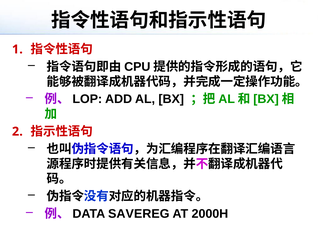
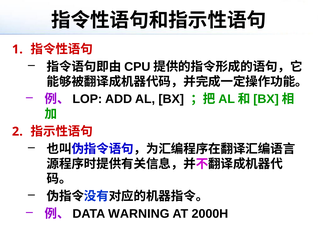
SAVEREG: SAVEREG -> WARNING (139, 214)
